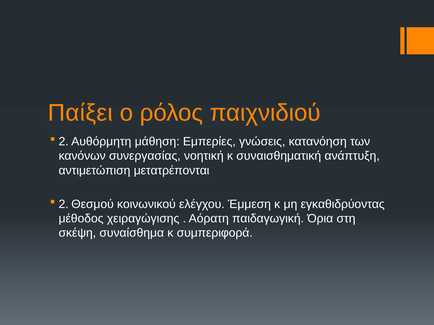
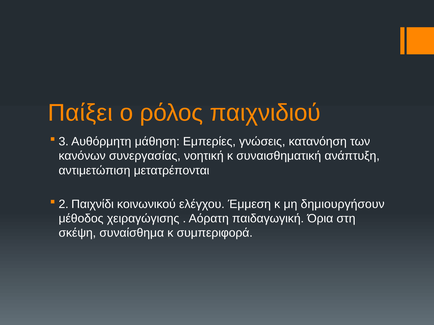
2: 2 -> 3 (64, 142)
Θεσμού: Θεσμού -> Παιχνίδι (93, 204)
εγκαθιδρύοντας: εγκαθιδρύοντας -> δημιουργήσουν (343, 204)
